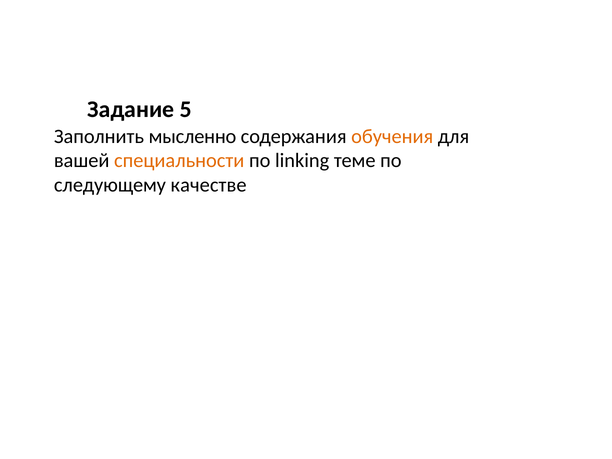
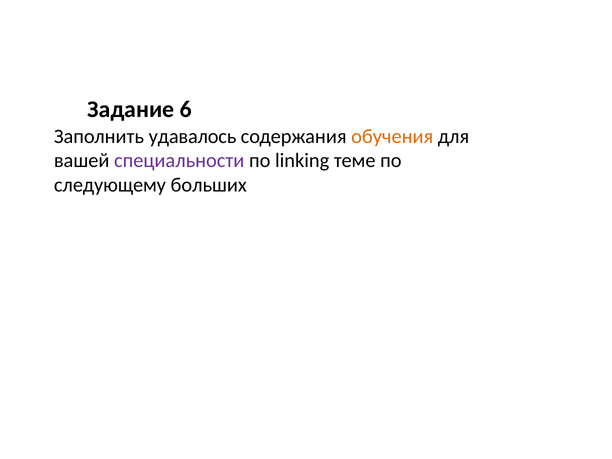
5: 5 -> 6 (186, 109)
мысленно: мысленно -> удавалось (193, 136)
специальности colour: orange -> purple (179, 161)
качестве: качестве -> больших (209, 185)
